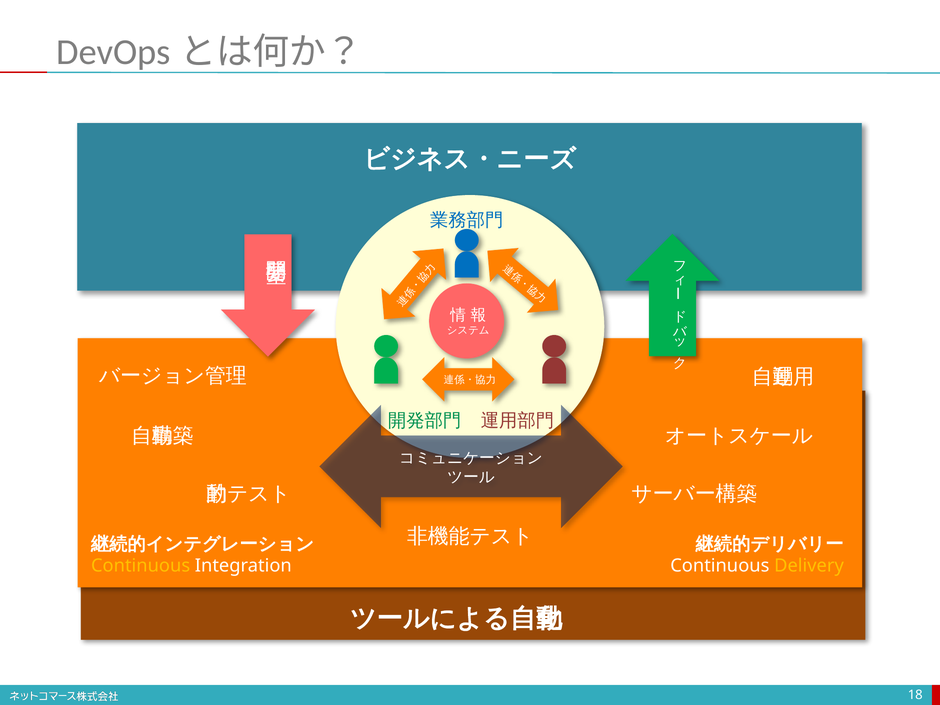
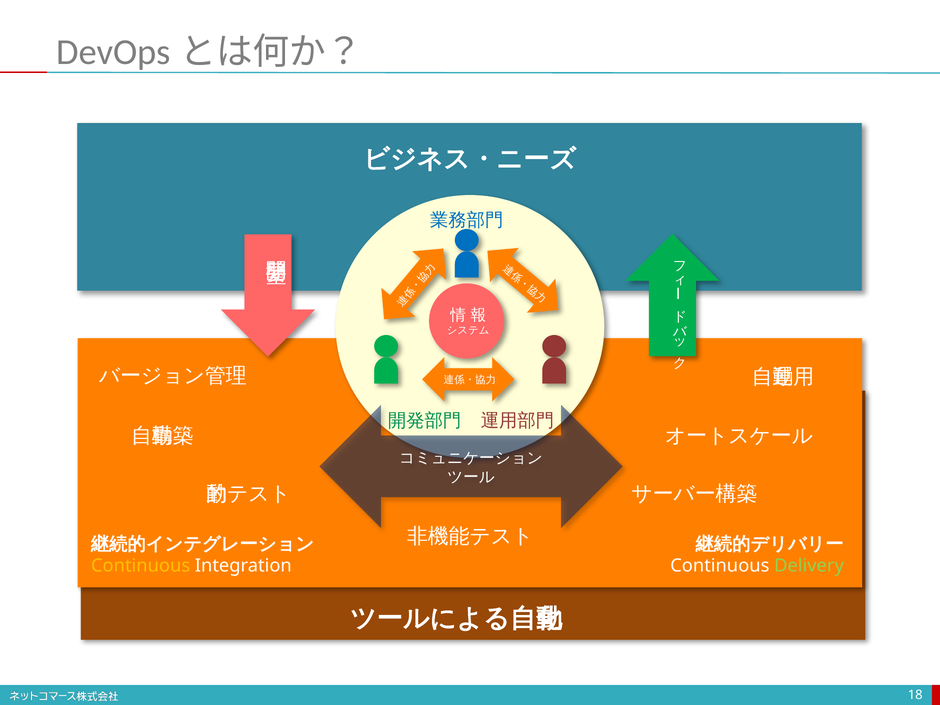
Delivery colour: yellow -> light green (809, 566)
